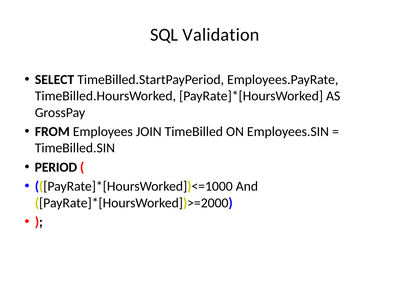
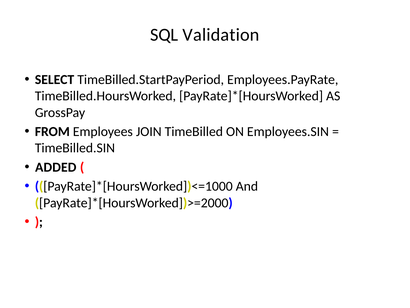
PERIOD: PERIOD -> ADDED (56, 167)
